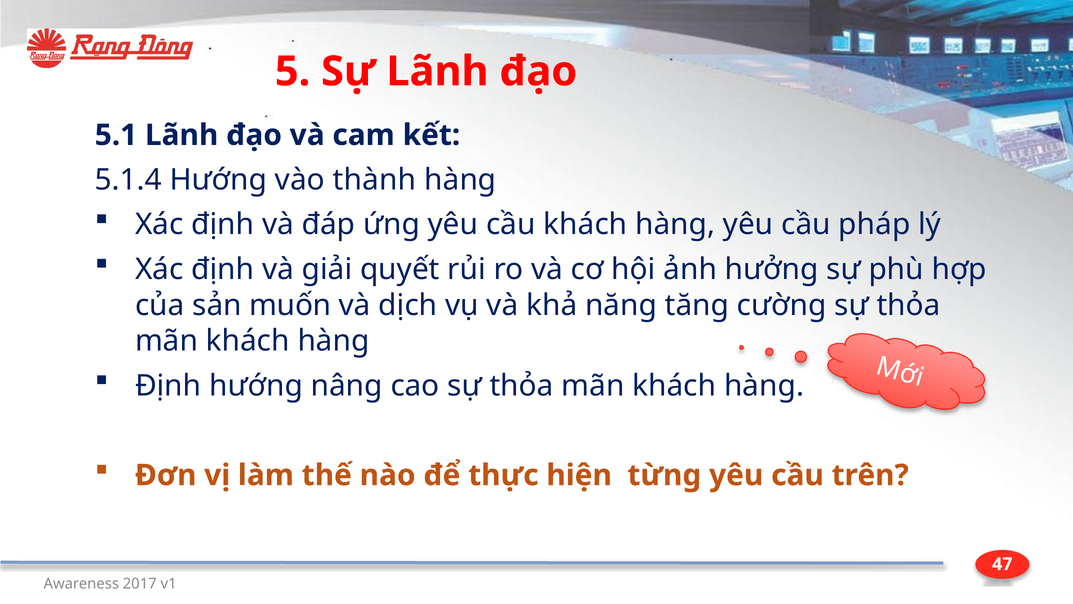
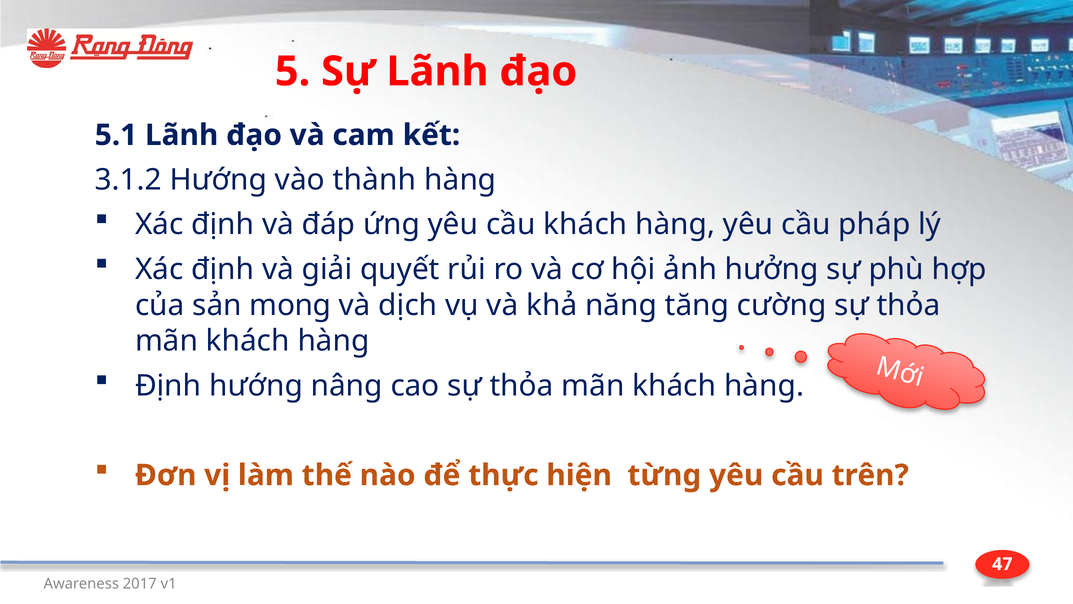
5.1.4: 5.1.4 -> 3.1.2 (128, 180)
muốn: muốn -> mong (290, 305)
